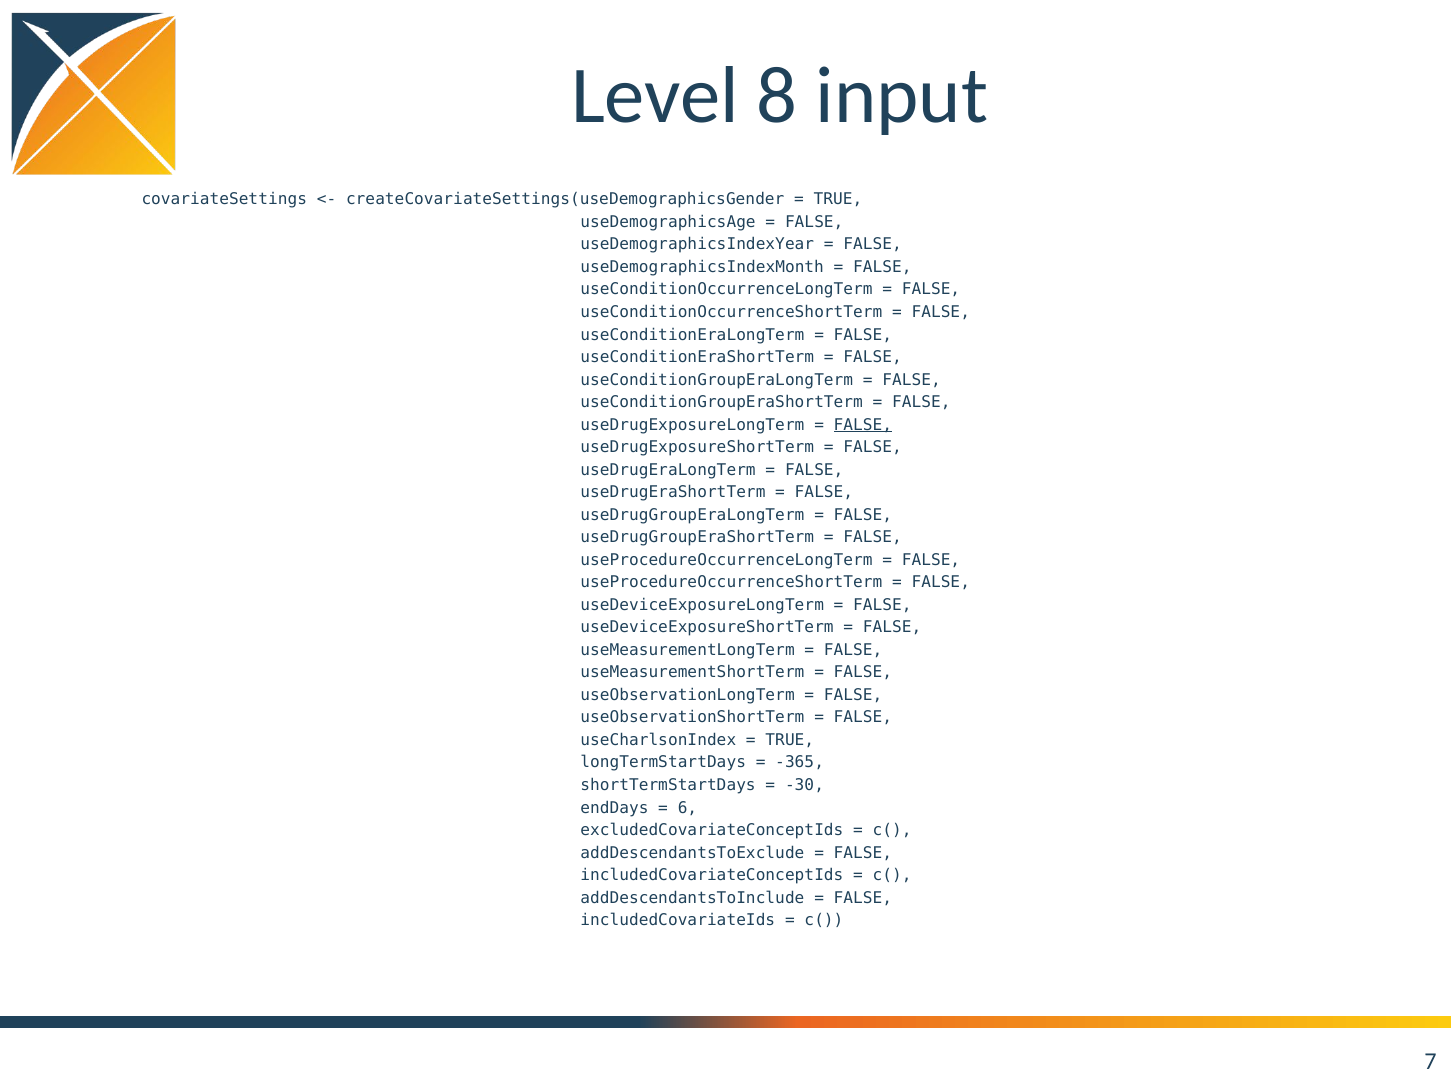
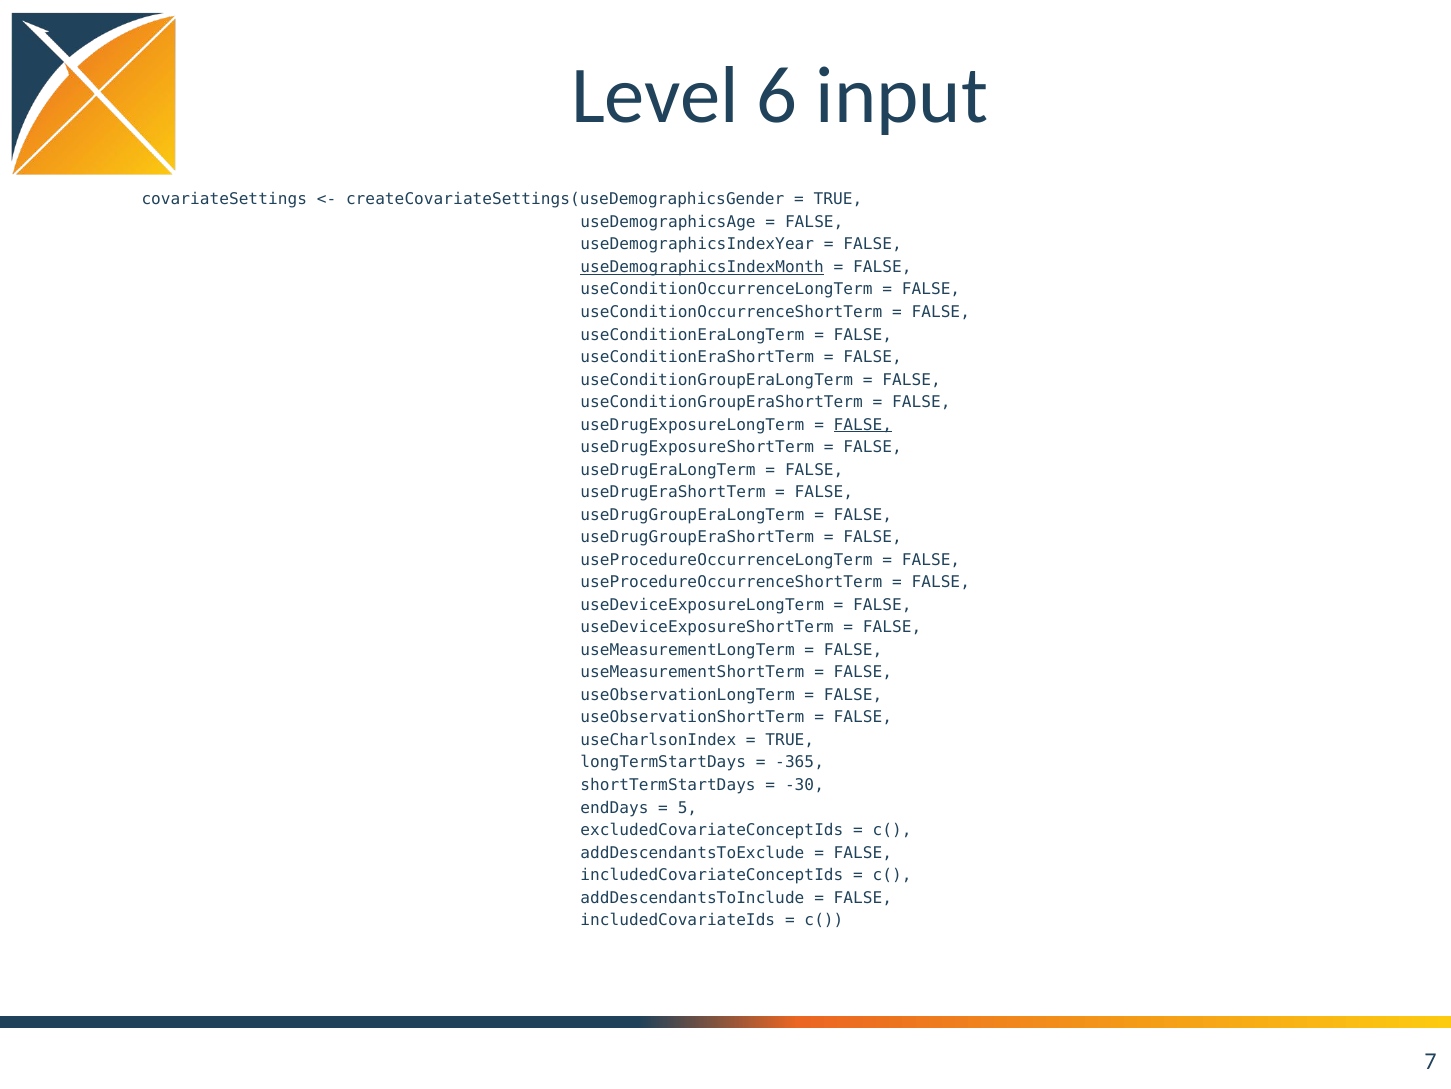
8: 8 -> 6 (777, 96)
useDemographicsIndexMonth underline: none -> present (702, 267)
6: 6 -> 5 (687, 807)
